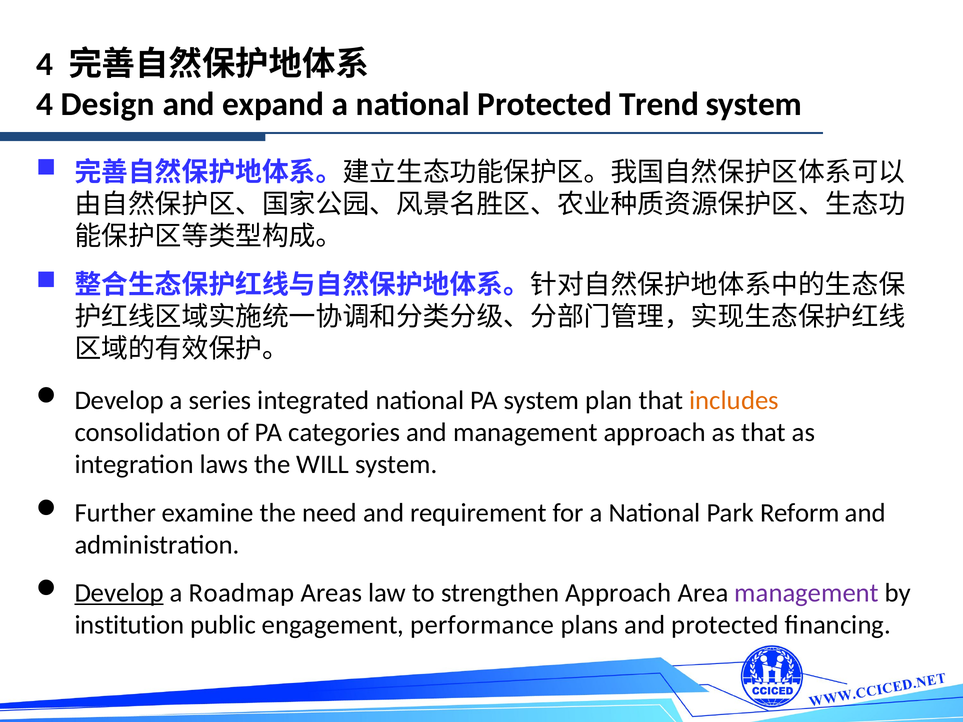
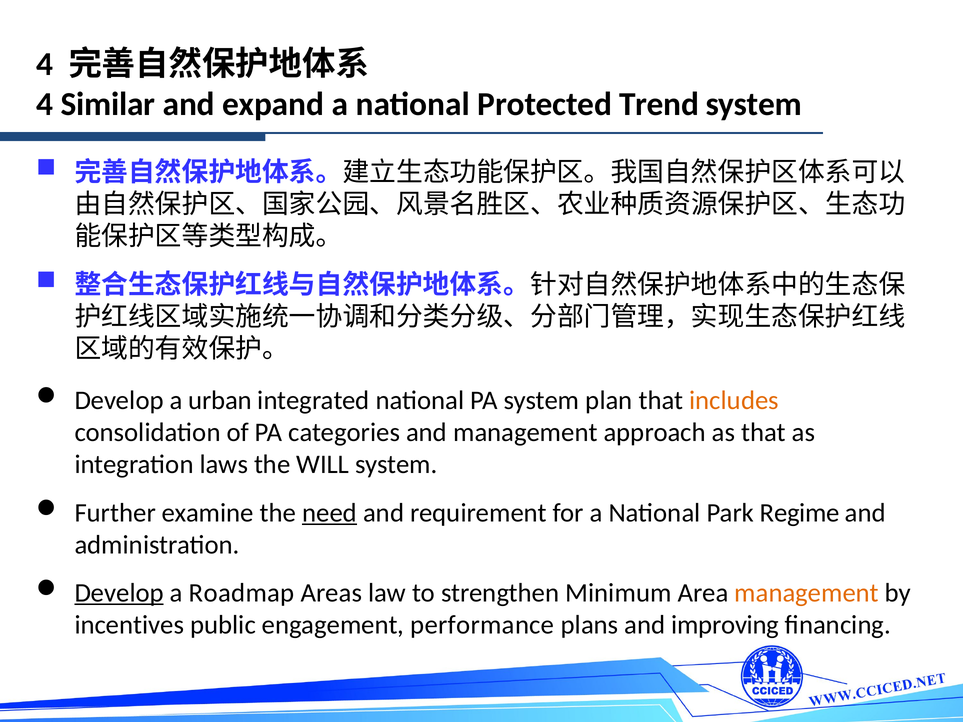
Design: Design -> Similar (108, 104)
series: series -> urban (220, 400)
need underline: none -> present (330, 513)
Reform: Reform -> Regime (800, 513)
strengthen Approach: Approach -> Minimum (618, 593)
management colour: purple -> orange (807, 593)
institution: institution -> incentives (129, 625)
and protected: protected -> improving (725, 625)
